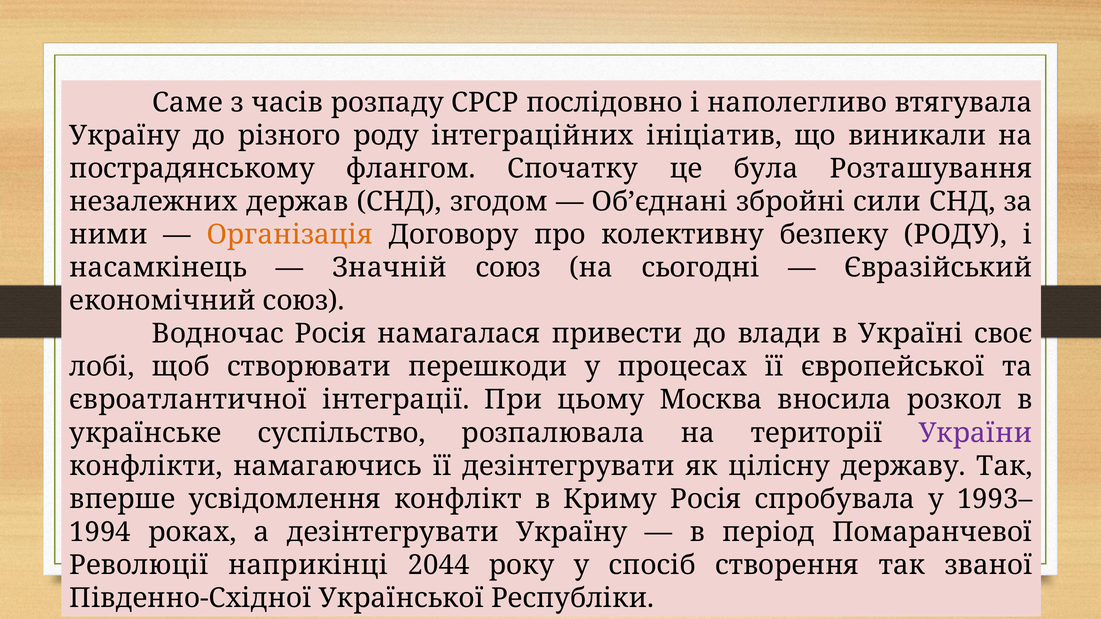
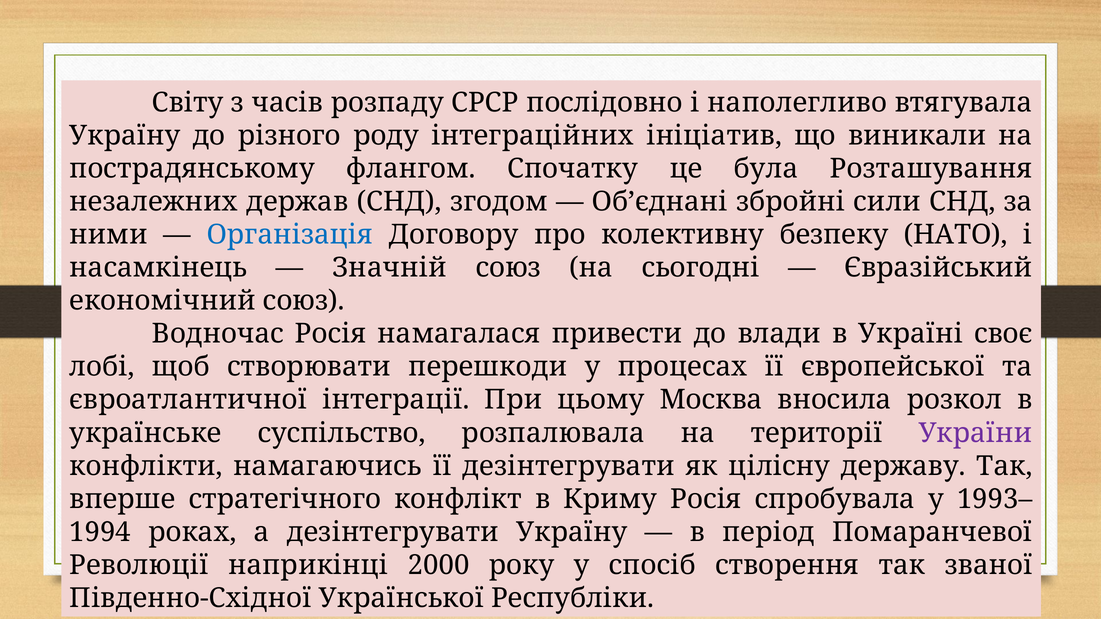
Саме: Саме -> Світу (188, 103)
Організація colour: orange -> blue (290, 235)
безпеку РОДУ: РОДУ -> НАТО (956, 235)
усвідомлення: усвідомлення -> стратегічного (285, 499)
2044: 2044 -> 2000 (439, 565)
